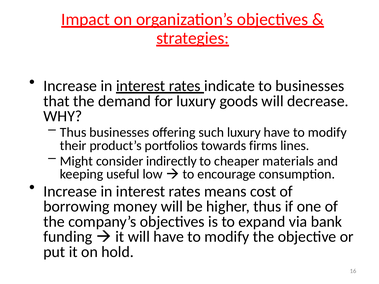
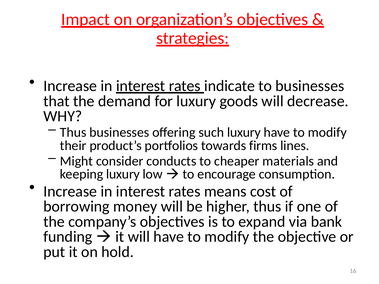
indirectly: indirectly -> conducts (171, 161)
keeping useful: useful -> luxury (123, 174)
